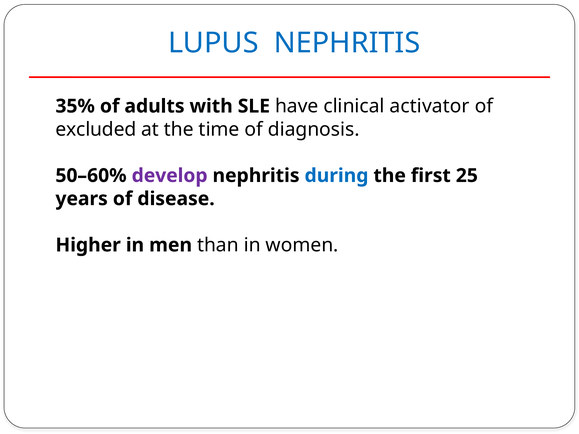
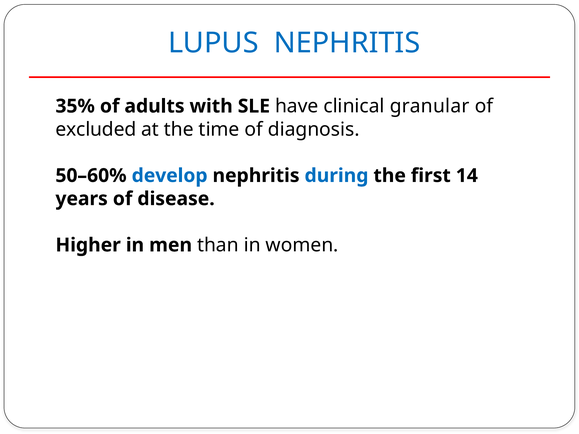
activator: activator -> granular (430, 106)
develop colour: purple -> blue (170, 176)
25: 25 -> 14 (467, 176)
